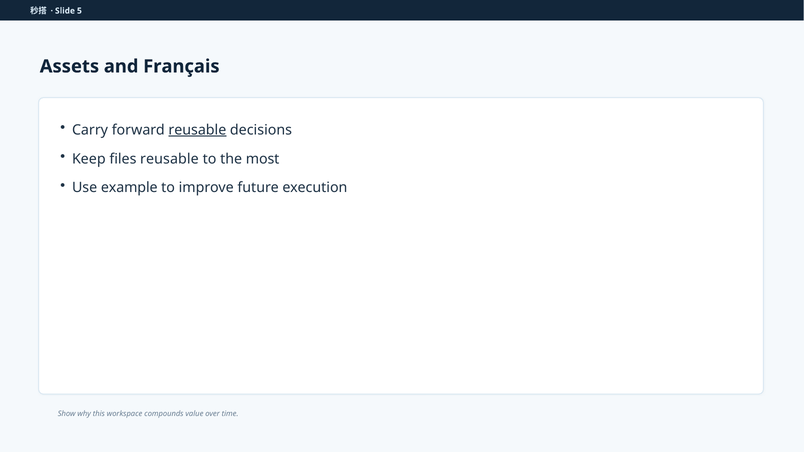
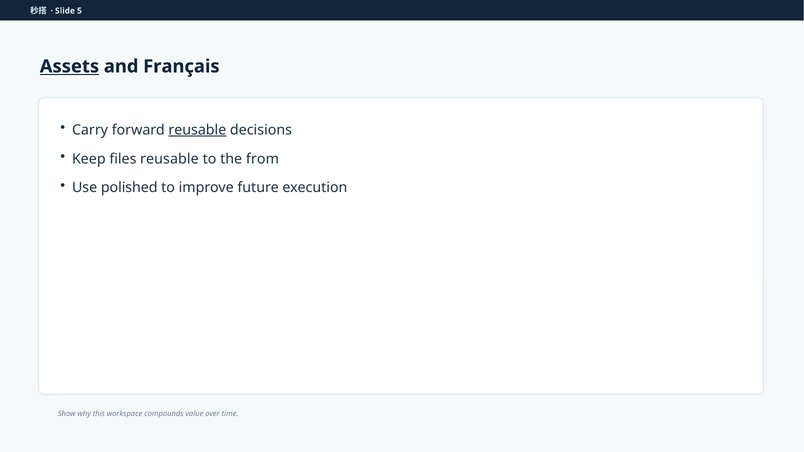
Assets underline: none -> present (69, 66)
most: most -> from (262, 159)
example: example -> polished (129, 188)
